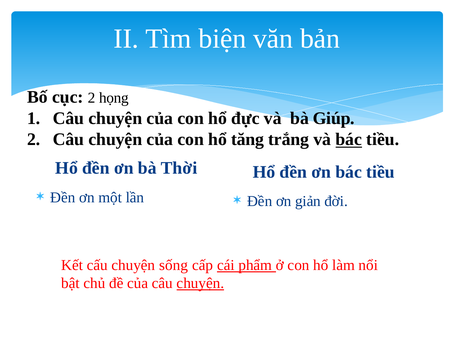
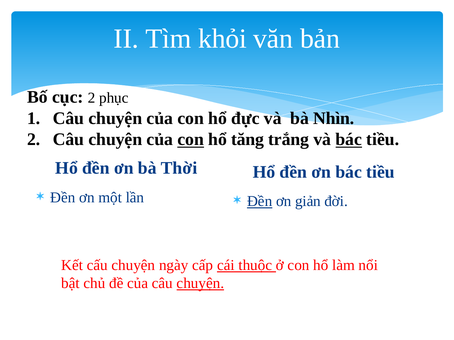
biện: biện -> khỏi (222, 39)
họng: họng -> phục (114, 98)
Giúp: Giúp -> Nhìn (334, 118)
con underline: none -> present (191, 140)
Đền underline: none -> present (260, 202)
sống: sống -> ngày (174, 265)
phẩm: phẩm -> thuộc (255, 265)
